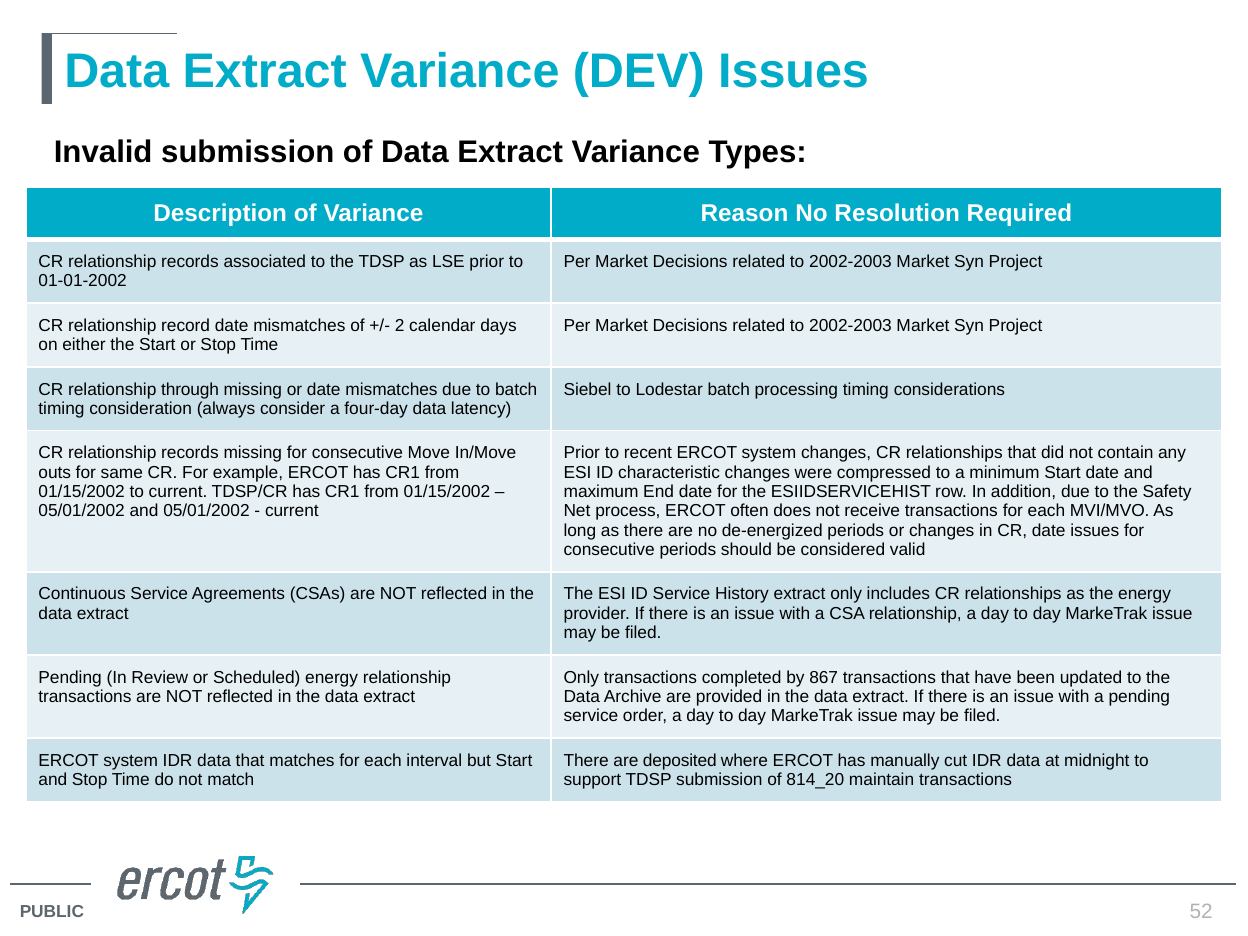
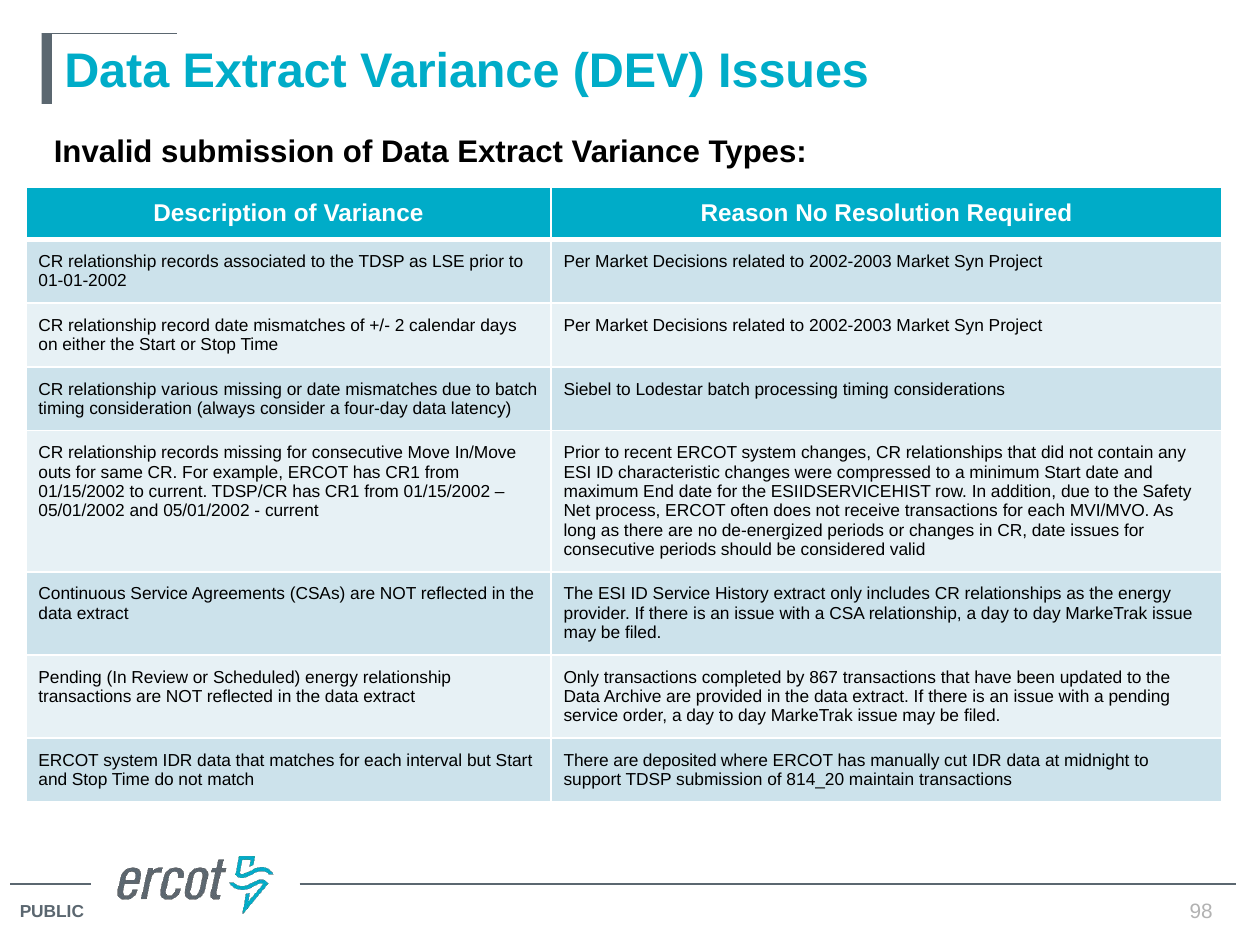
through: through -> various (190, 389)
52: 52 -> 98 (1201, 912)
